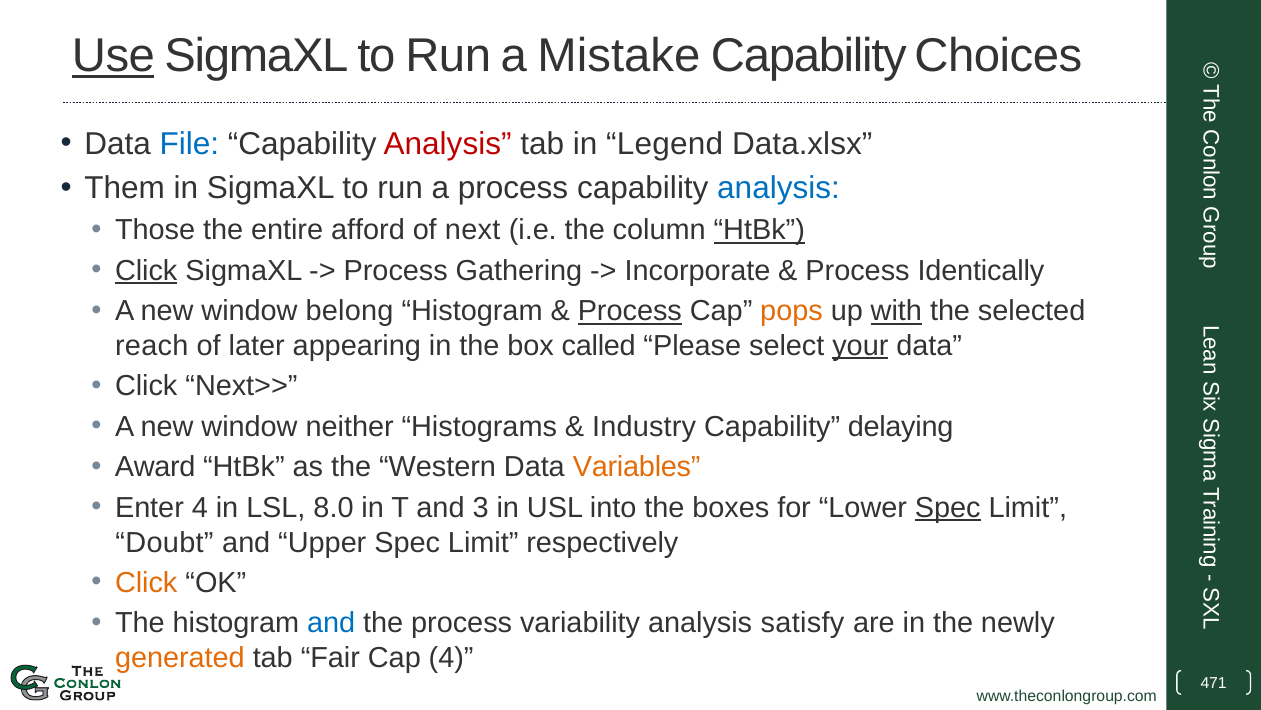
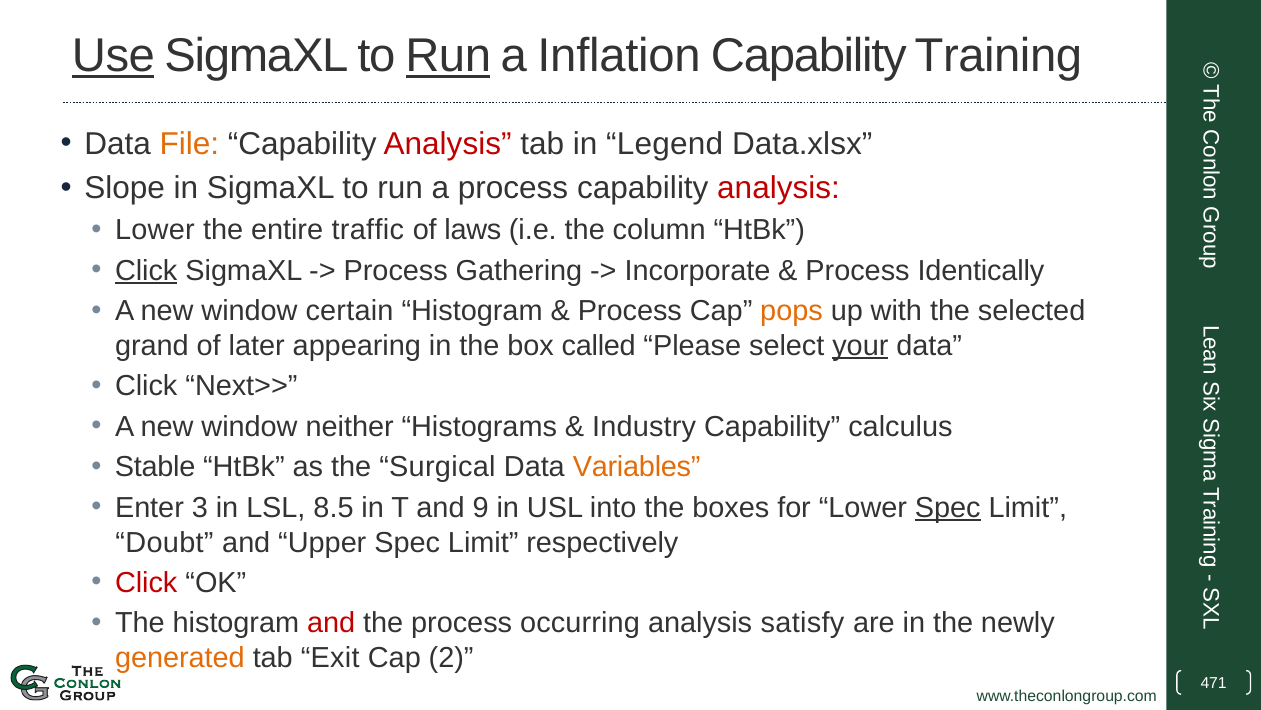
Run underline: none -> present (448, 56)
Mistake: Mistake -> Inflation (619, 56)
Choices: Choices -> Training (998, 56)
File colour: blue -> orange (189, 144)
Them: Them -> Slope (125, 188)
analysis colour: blue -> red (779, 188)
Those: Those -> Lower (155, 230)
afford: afford -> traffic (368, 230)
next: next -> laws (473, 230)
HtBk underline: present -> none (759, 230)
belong: belong -> certain (350, 311)
Process underline: present -> none (630, 311)
with underline: present -> none (896, 311)
reach: reach -> grand (152, 346)
delaying: delaying -> calculus (900, 426)
Award: Award -> Stable (155, 467)
Western: Western -> Surgical (437, 467)
Enter 4: 4 -> 3 (200, 507)
8.0: 8.0 -> 8.5 (334, 507)
3: 3 -> 9 (481, 507)
Click colour: orange -> red (146, 582)
and colour: blue -> red (331, 623)
variability: variability -> occurring (580, 623)
Fair: Fair -> Exit (330, 658)
Cap 4: 4 -> 2 (451, 658)
